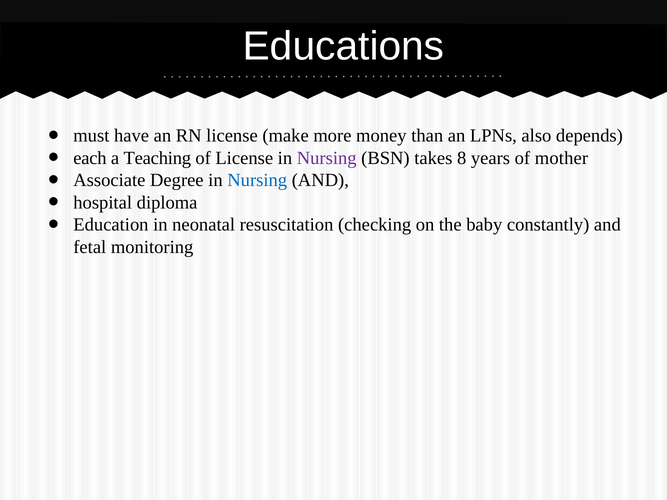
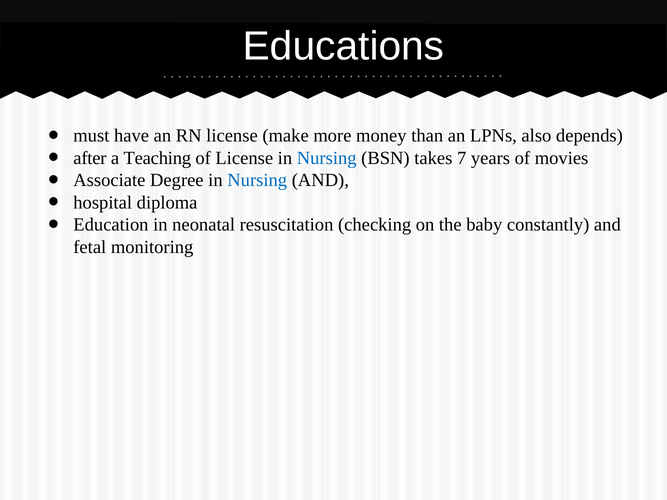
each: each -> after (90, 158)
Nursing colour: purple -> blue (327, 158)
8: 8 -> 7 (462, 158)
mother: mother -> movies (562, 158)
